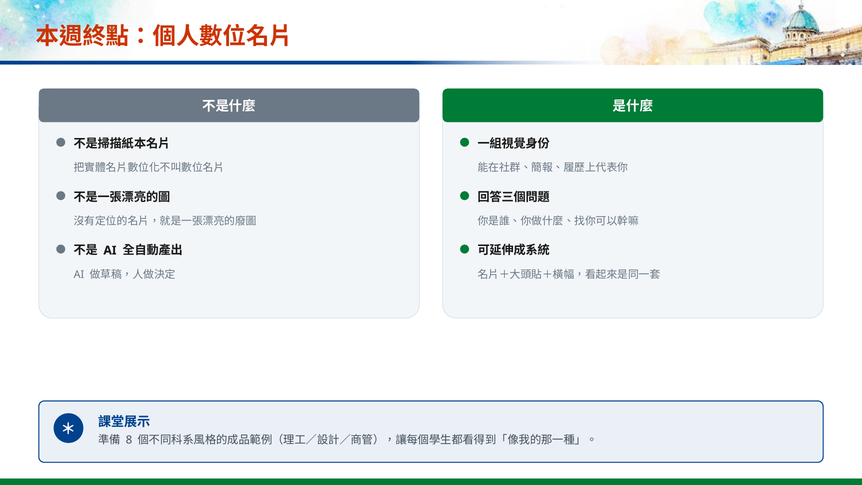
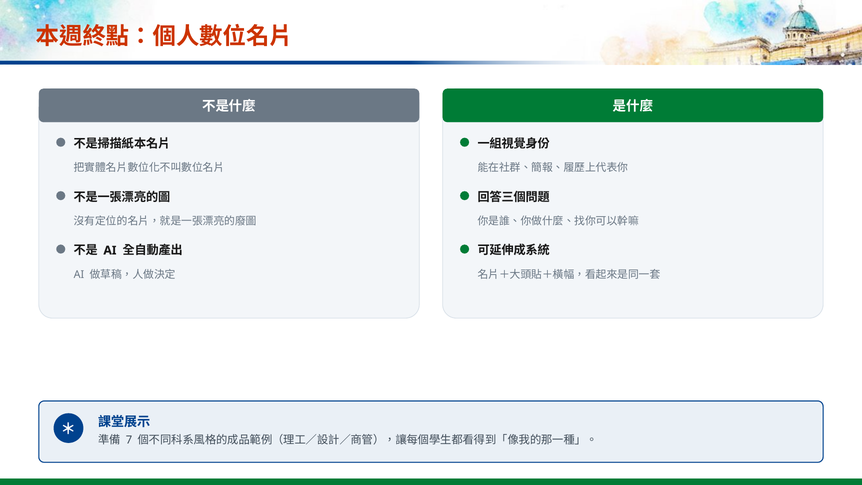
8: 8 -> 7 (129, 440)
